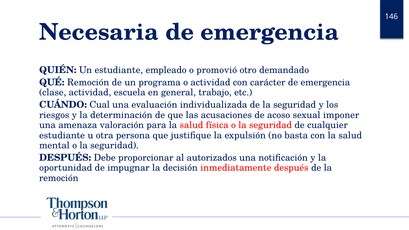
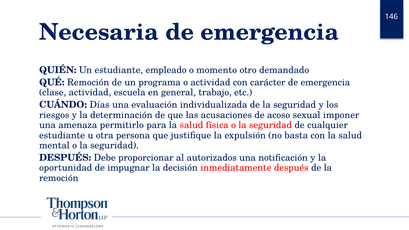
promovió: promovió -> momento (217, 70)
Cual: Cual -> Días (100, 105)
valoración: valoración -> permitirlo (122, 125)
